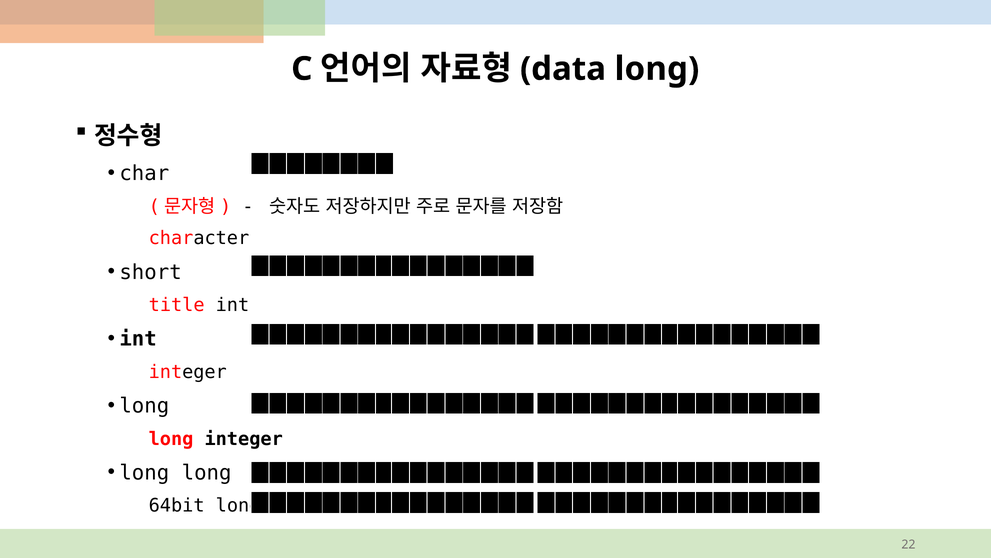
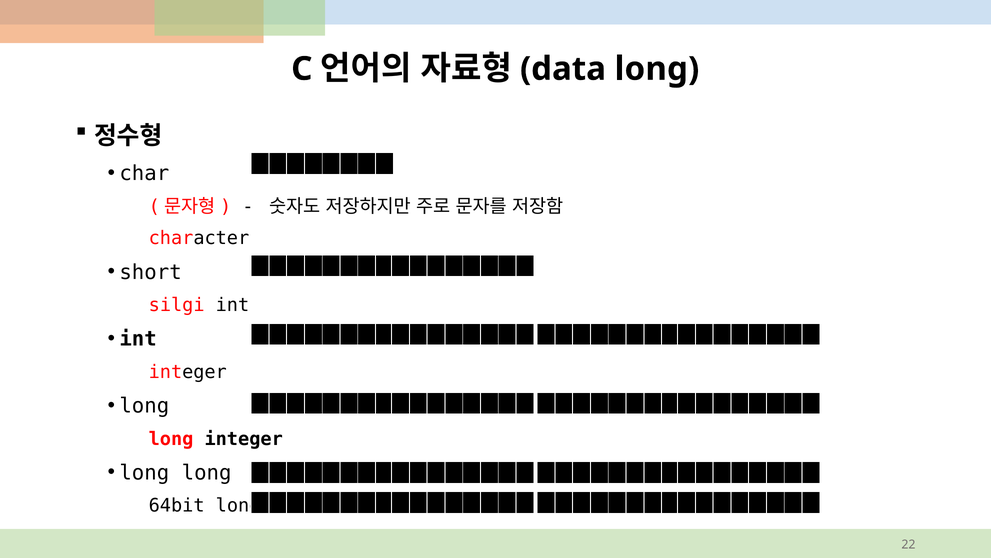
title: title -> silgi (177, 305)
